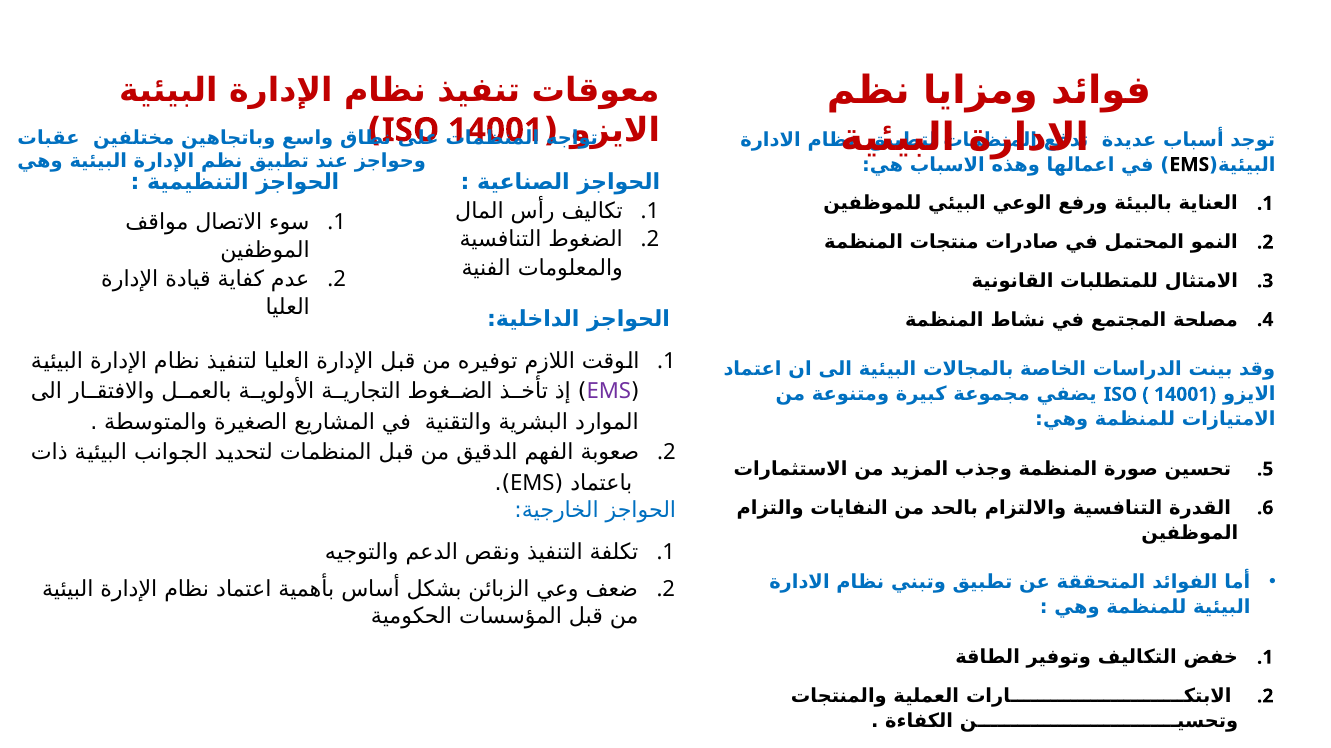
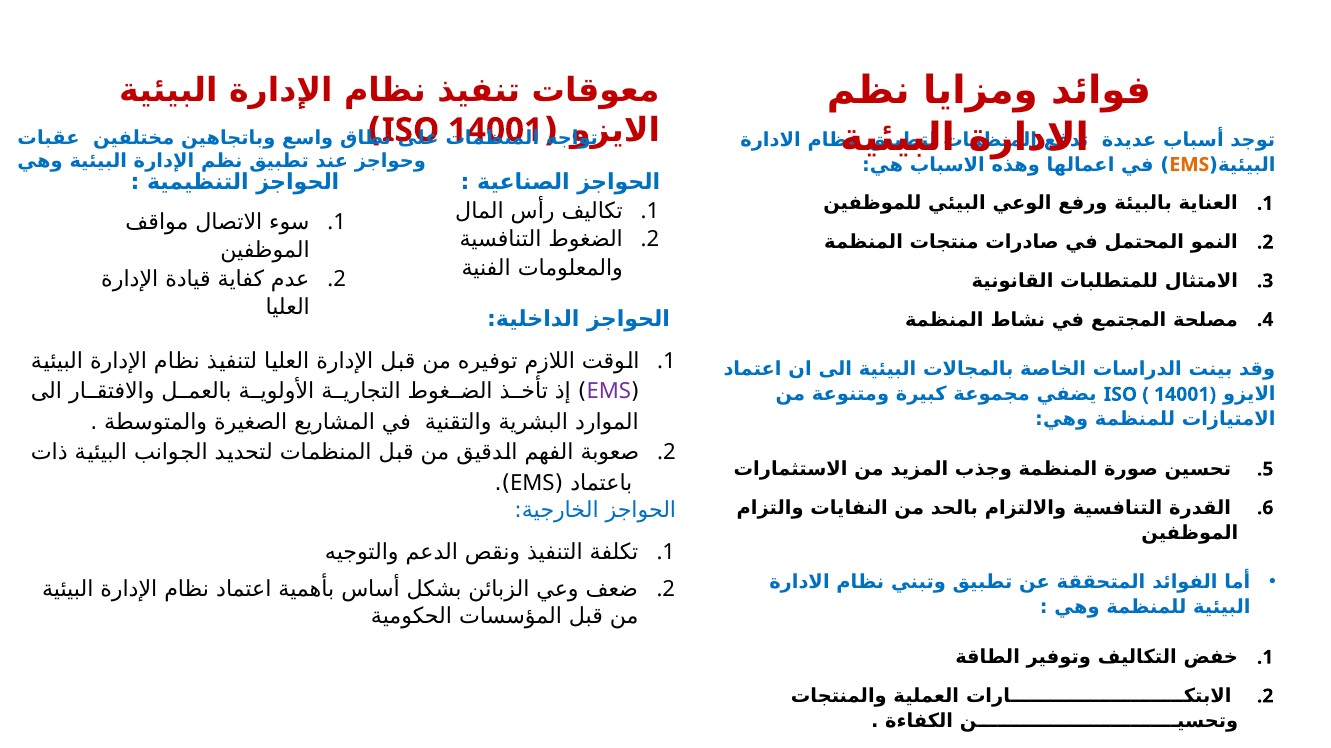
EMS colour: black -> orange (1189, 165)
